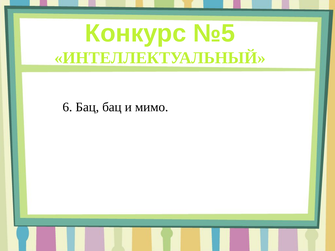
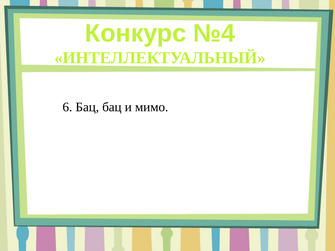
№5: №5 -> №4 (214, 33)
